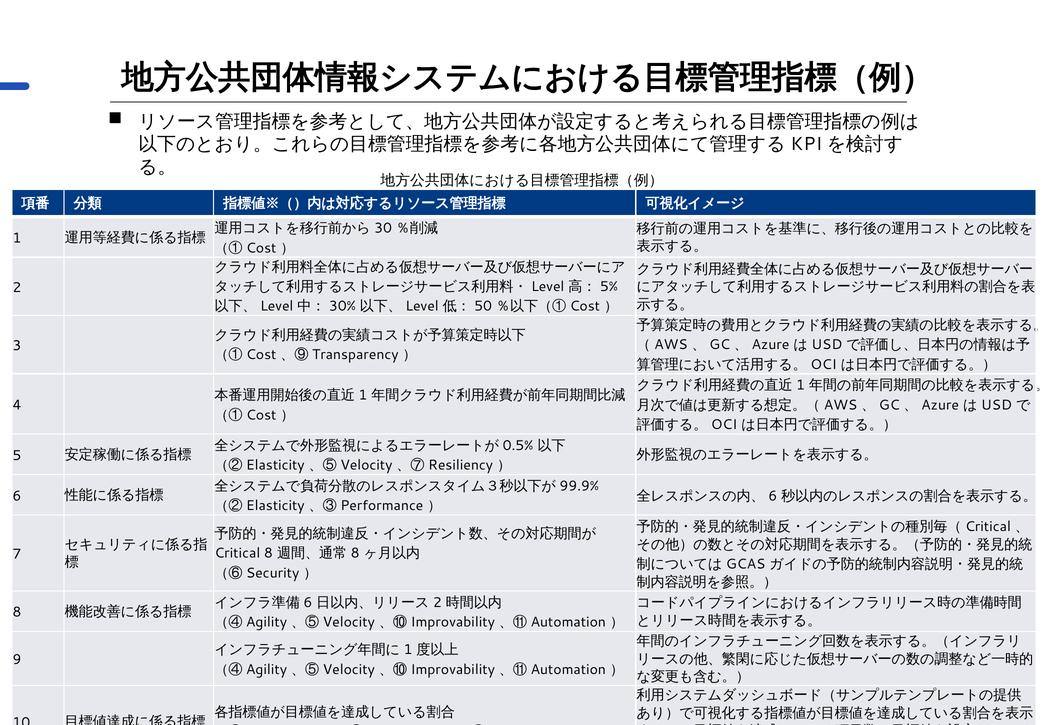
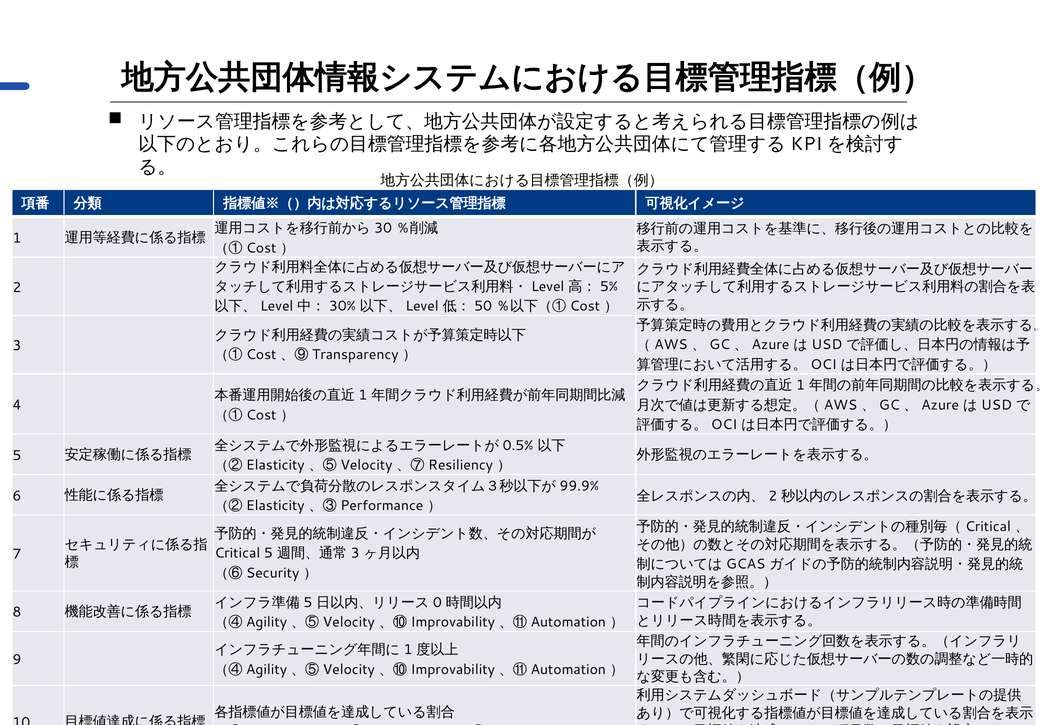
6: 6 -> 2 (773, 496)
8: 8 -> 5 (268, 553)
8: 8 -> 3 (355, 553)
6: 6 -> 5 (308, 603)
2: 2 -> 0 (437, 603)
